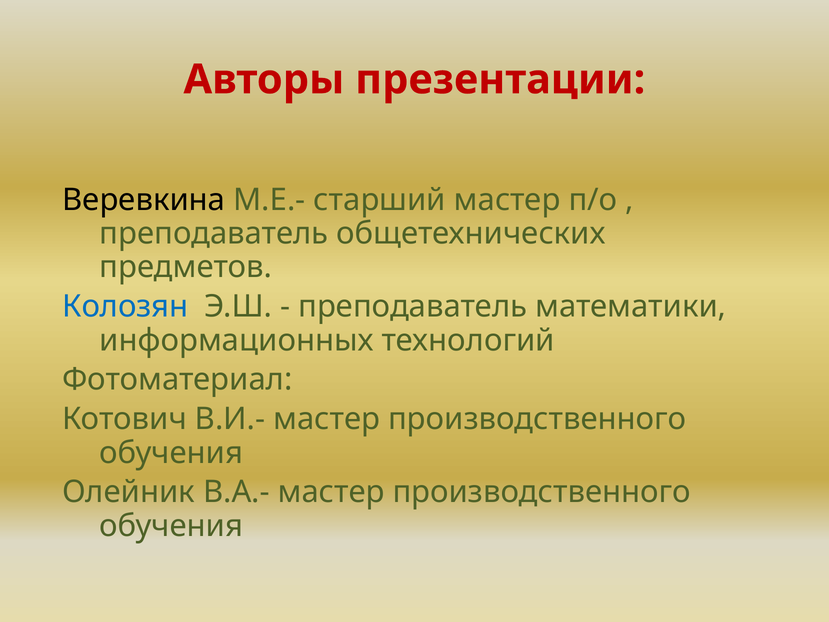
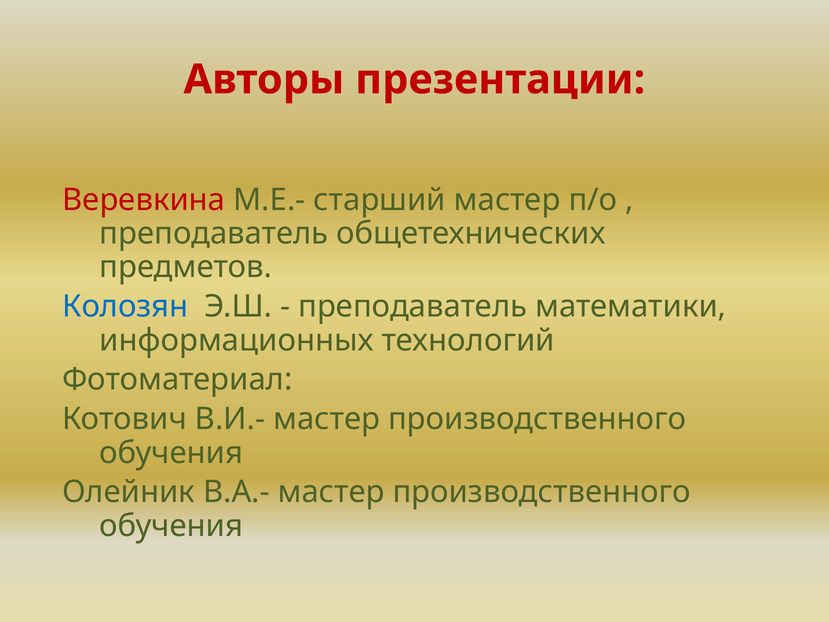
Веревкина colour: black -> red (144, 200)
